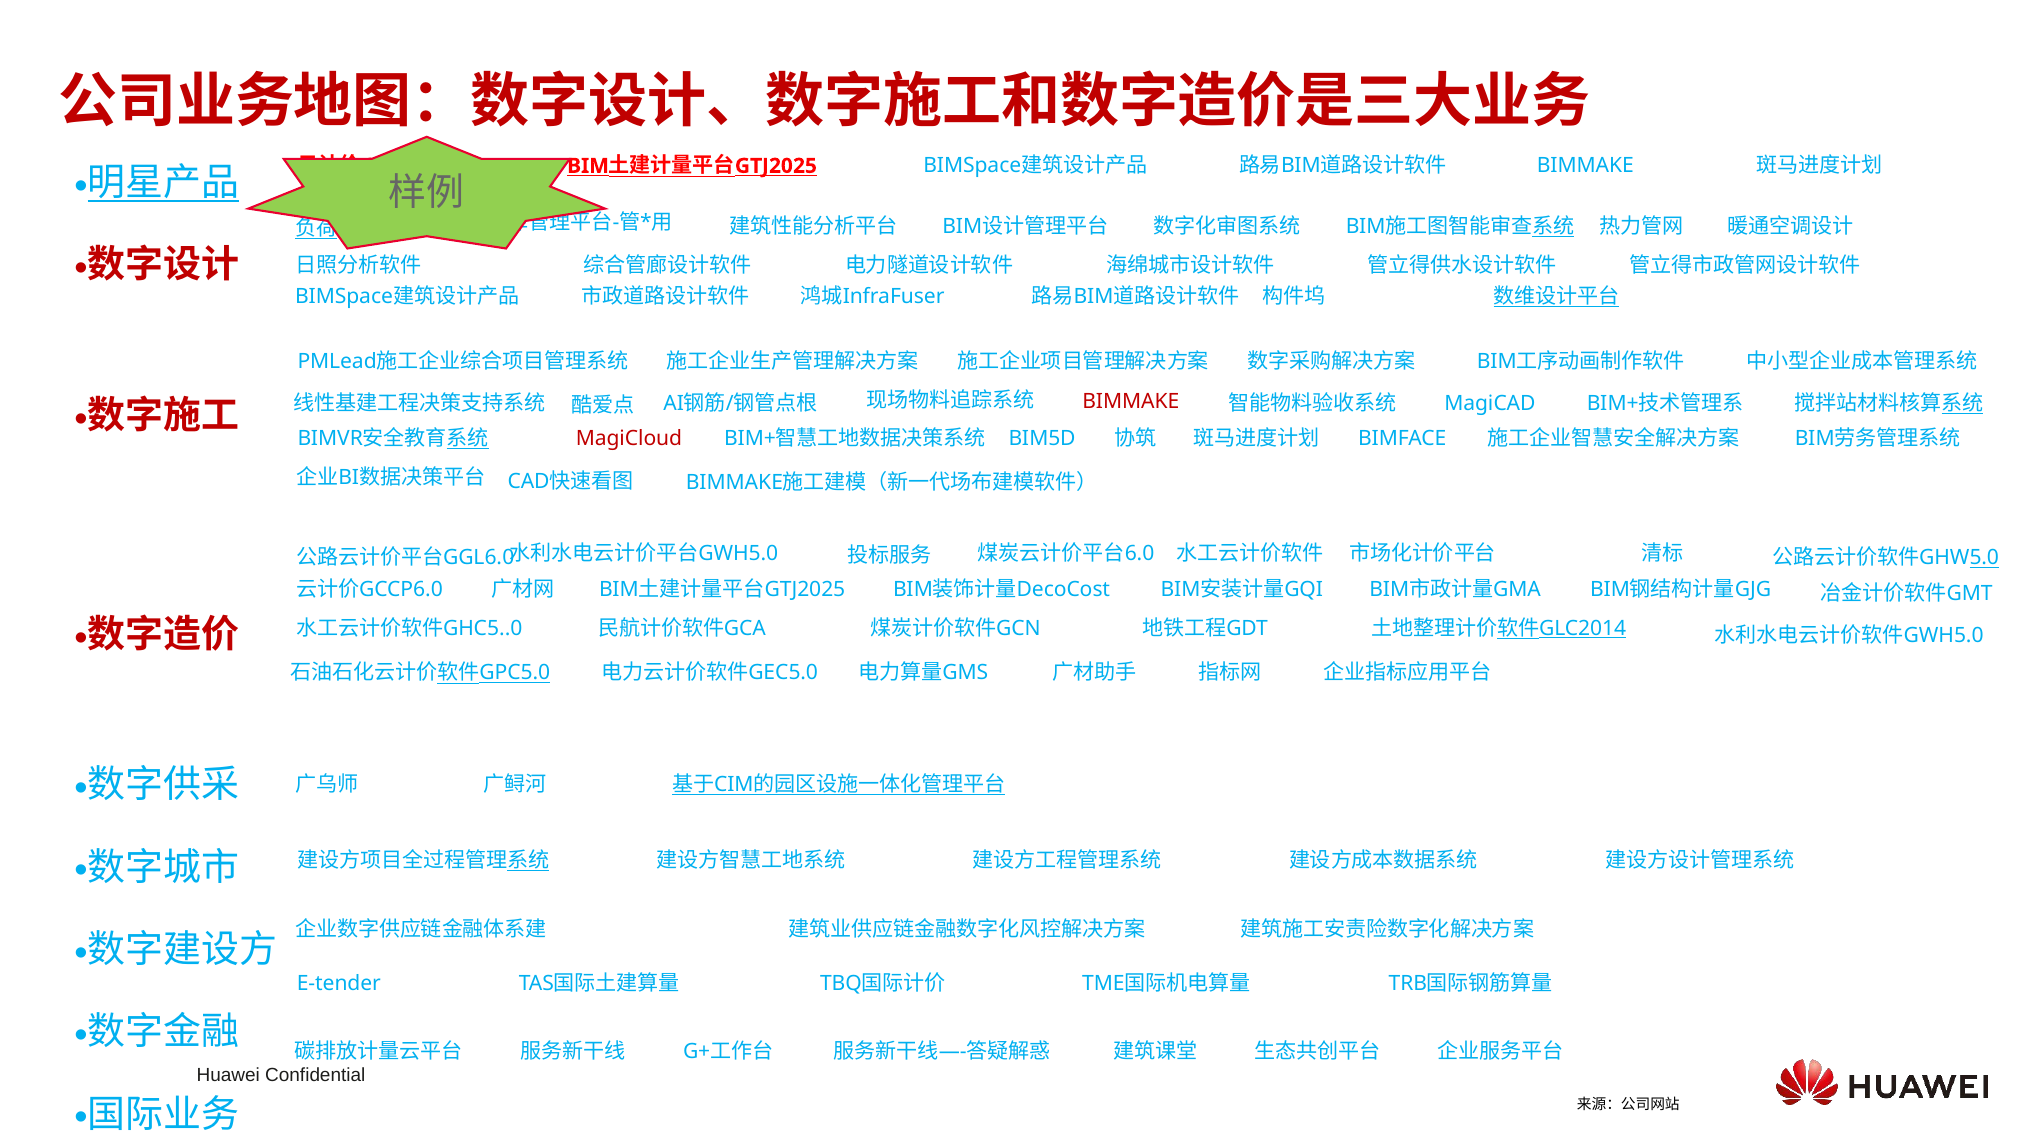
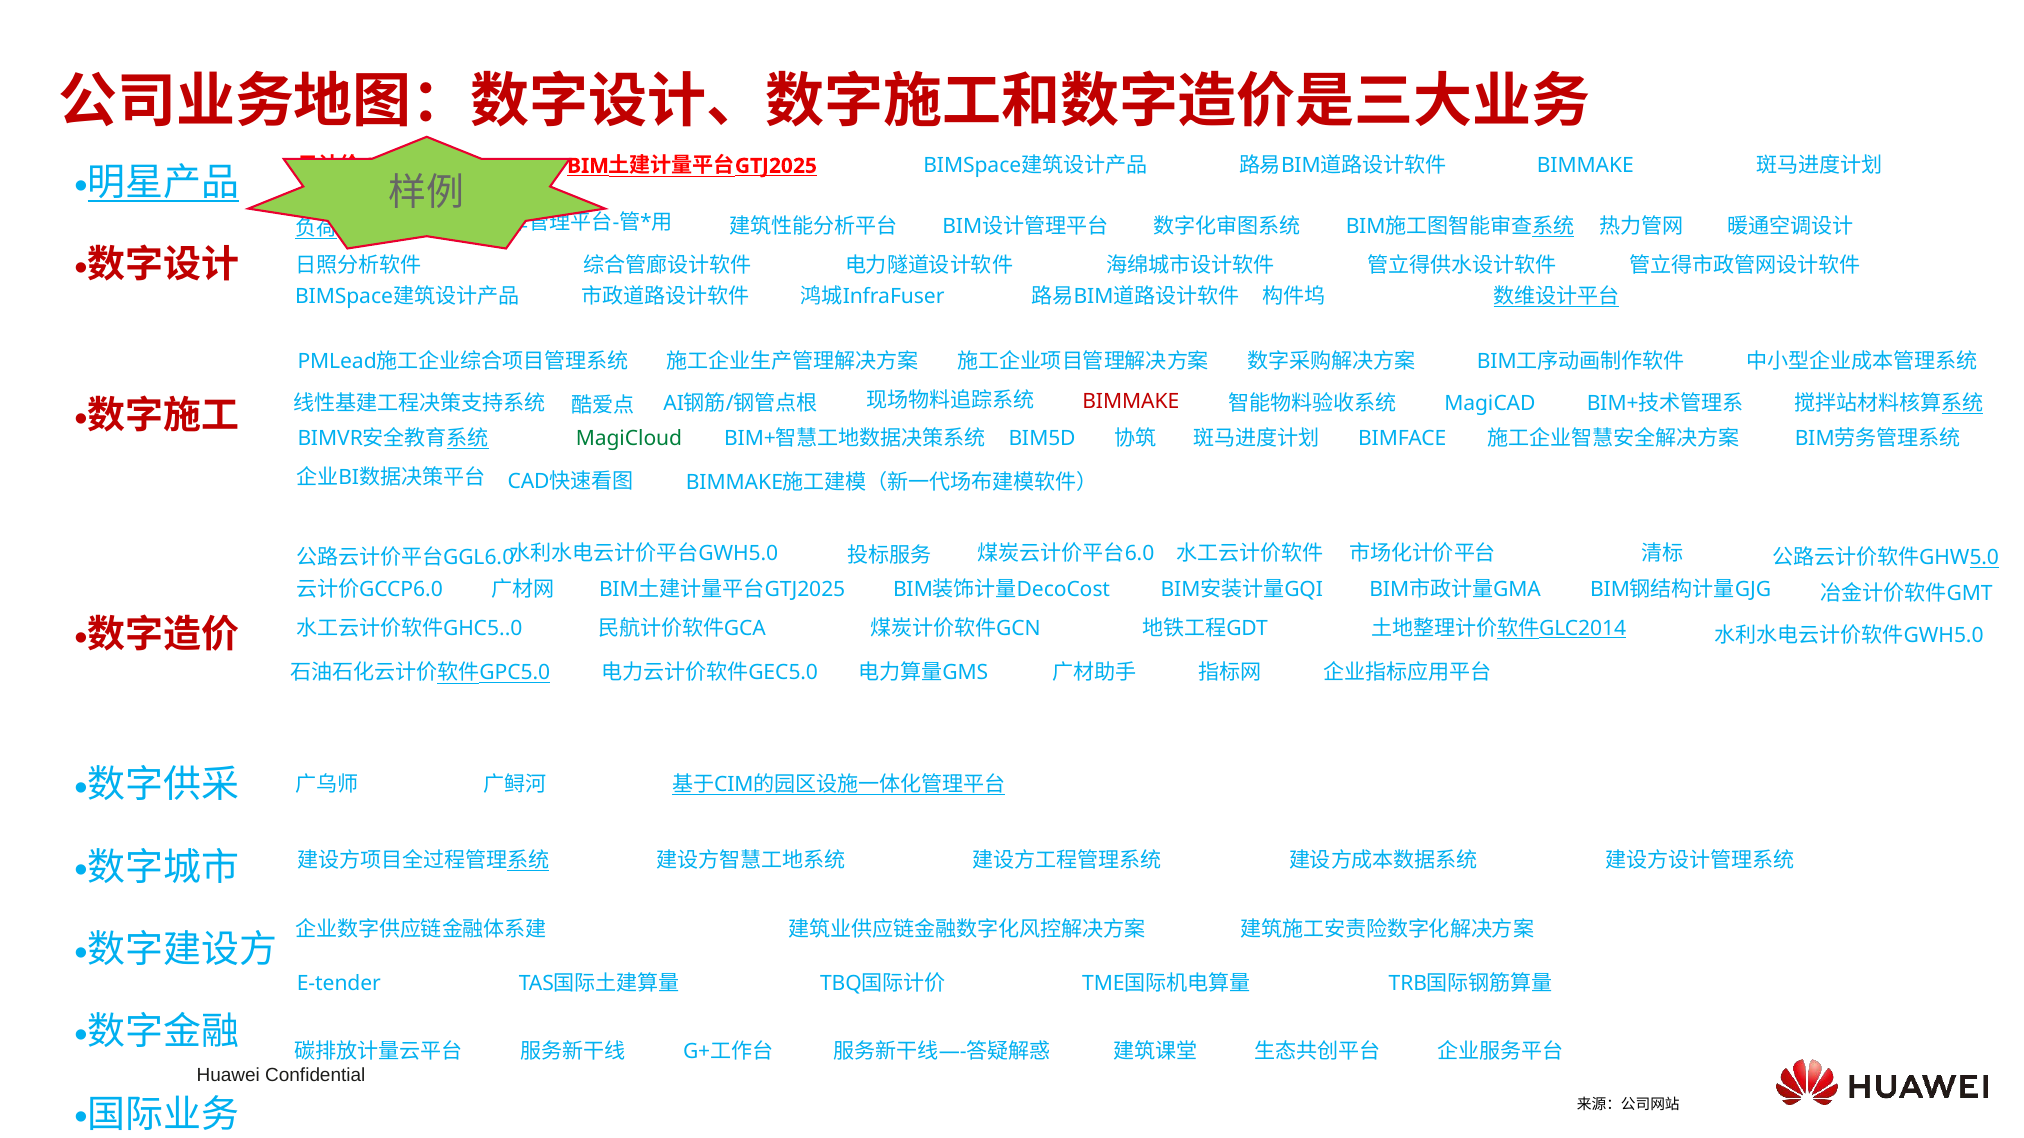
MagiCloud colour: red -> green (629, 439)
